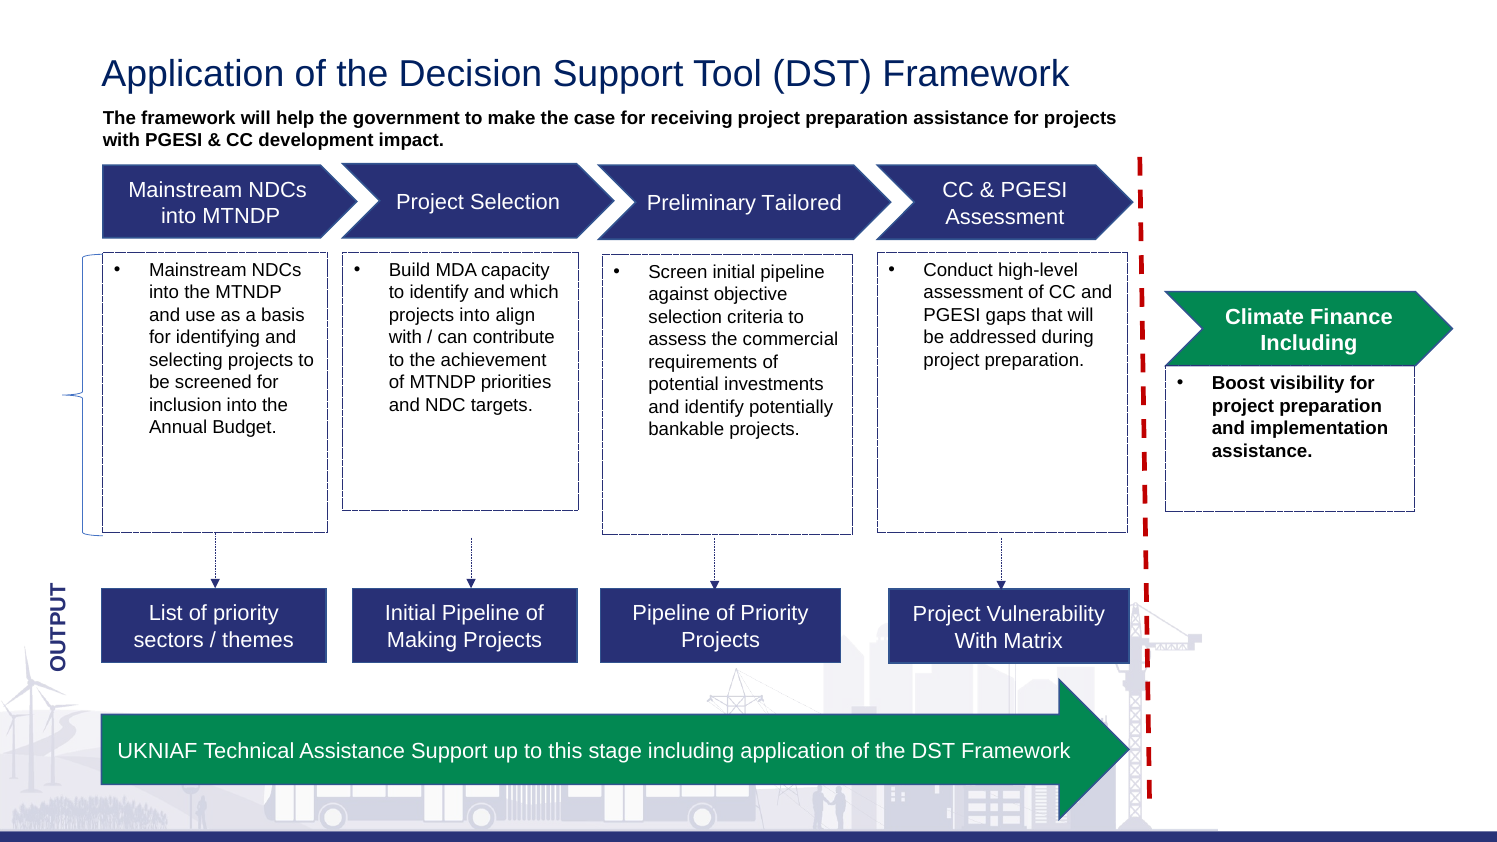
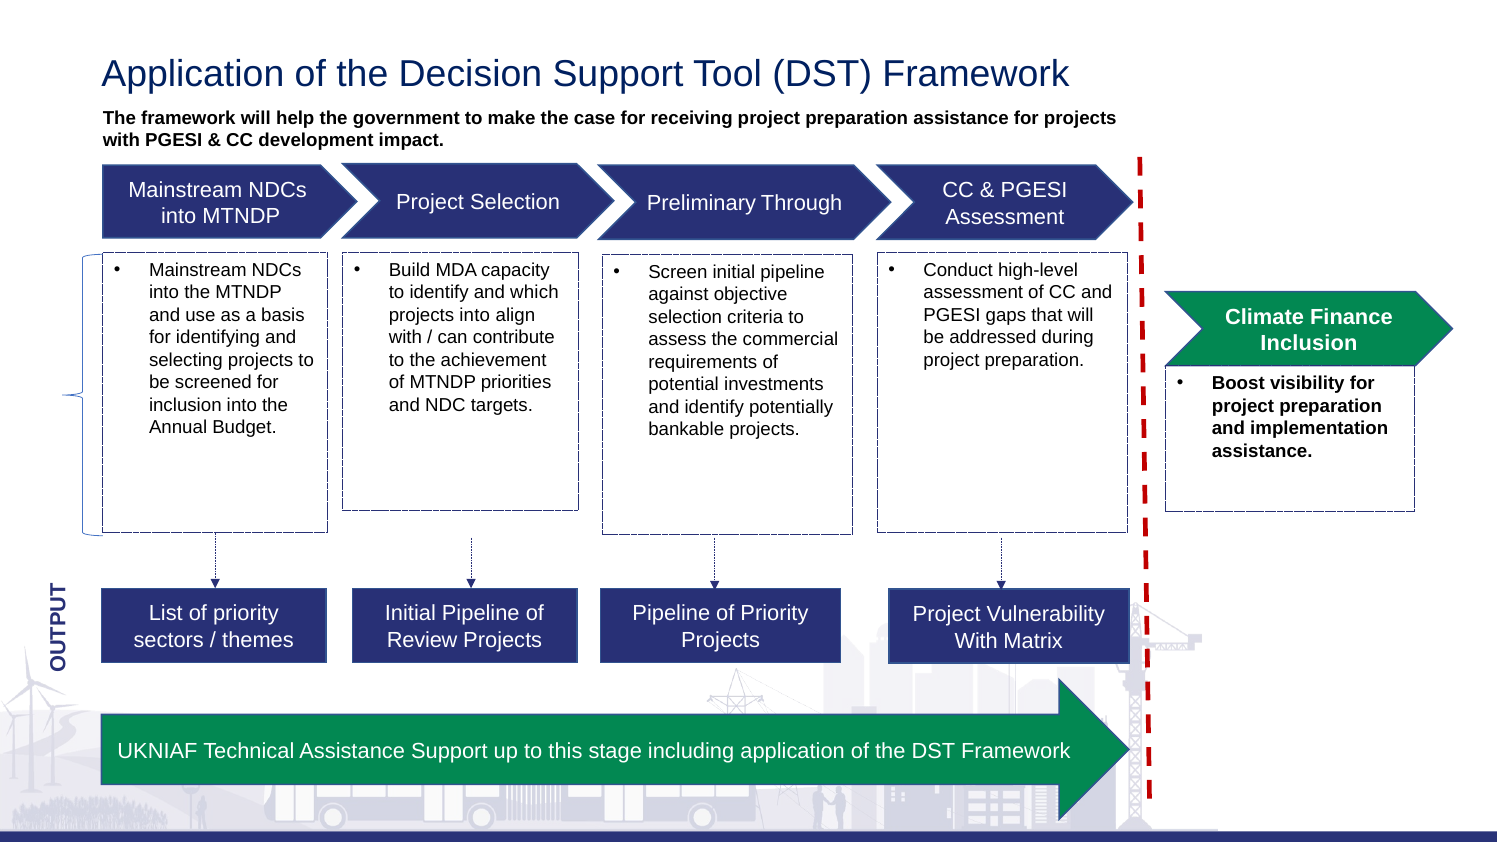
Tailored: Tailored -> Through (802, 204)
Including: Including -> Inclusion (1309, 343)
Making: Making -> Review (422, 640)
